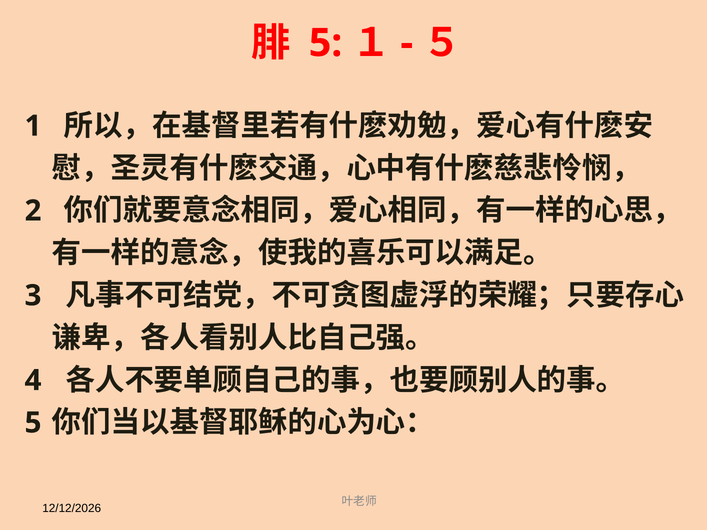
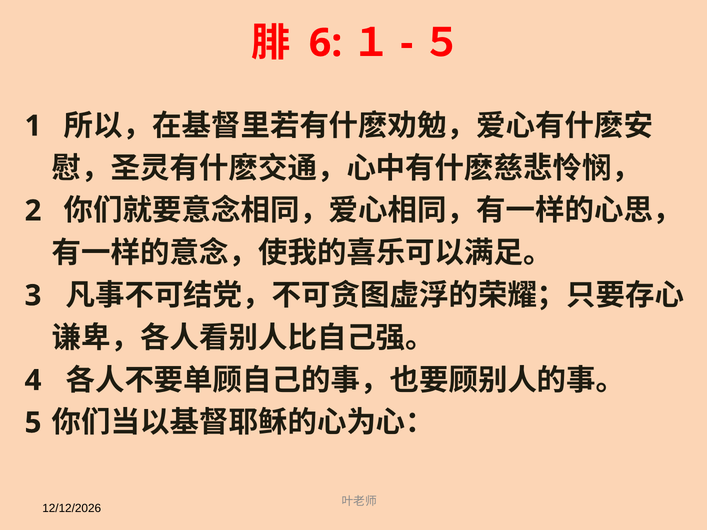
5: 5 -> 6 (326, 43)
